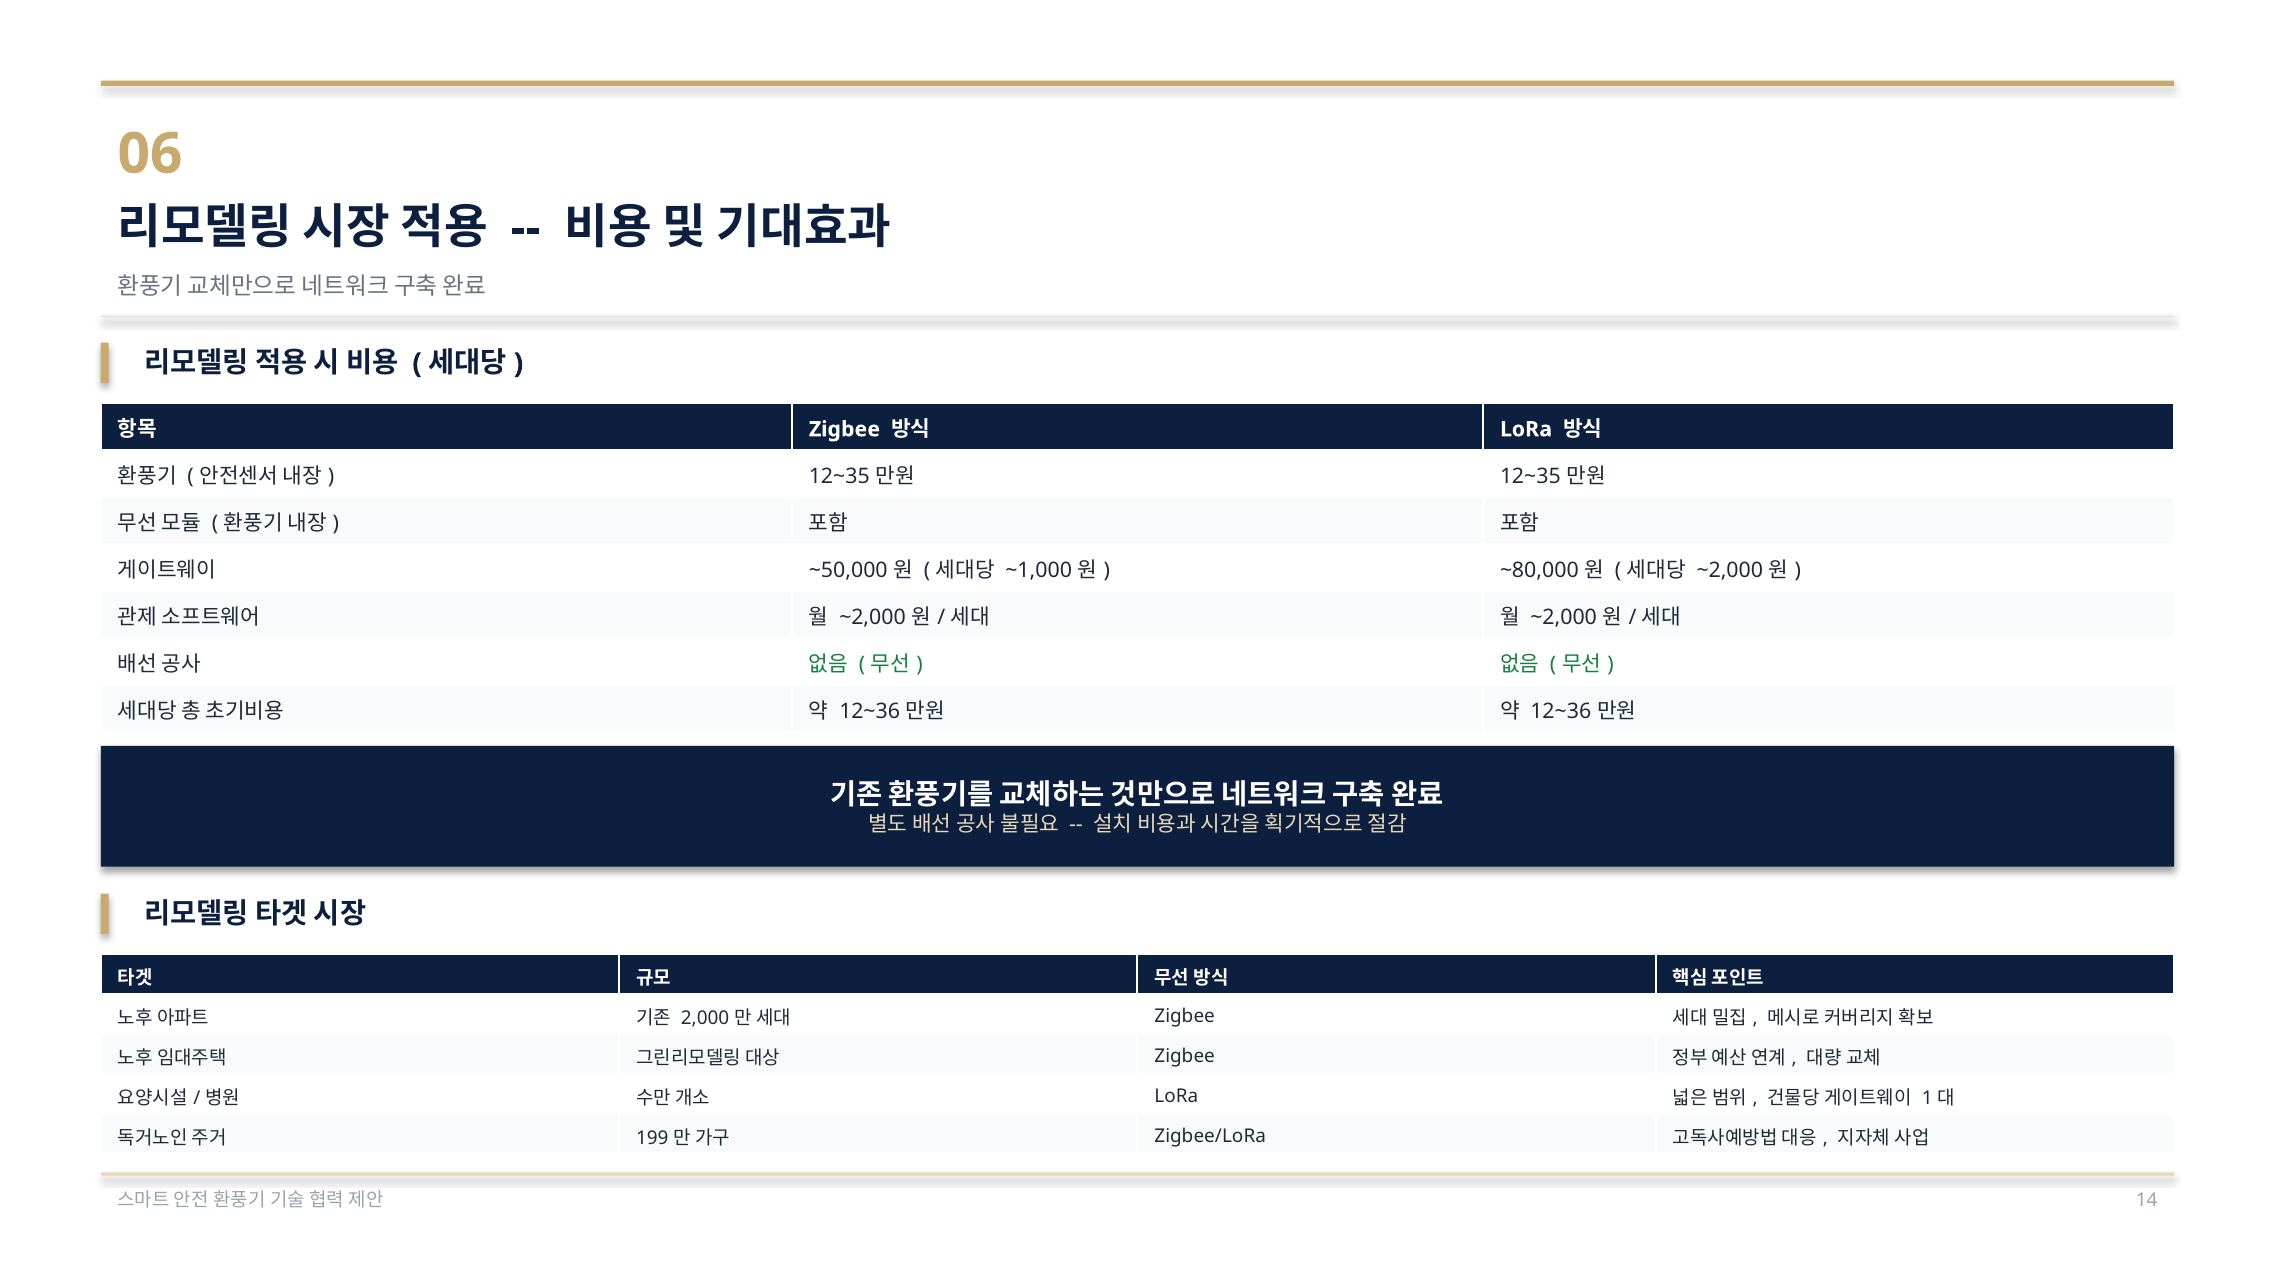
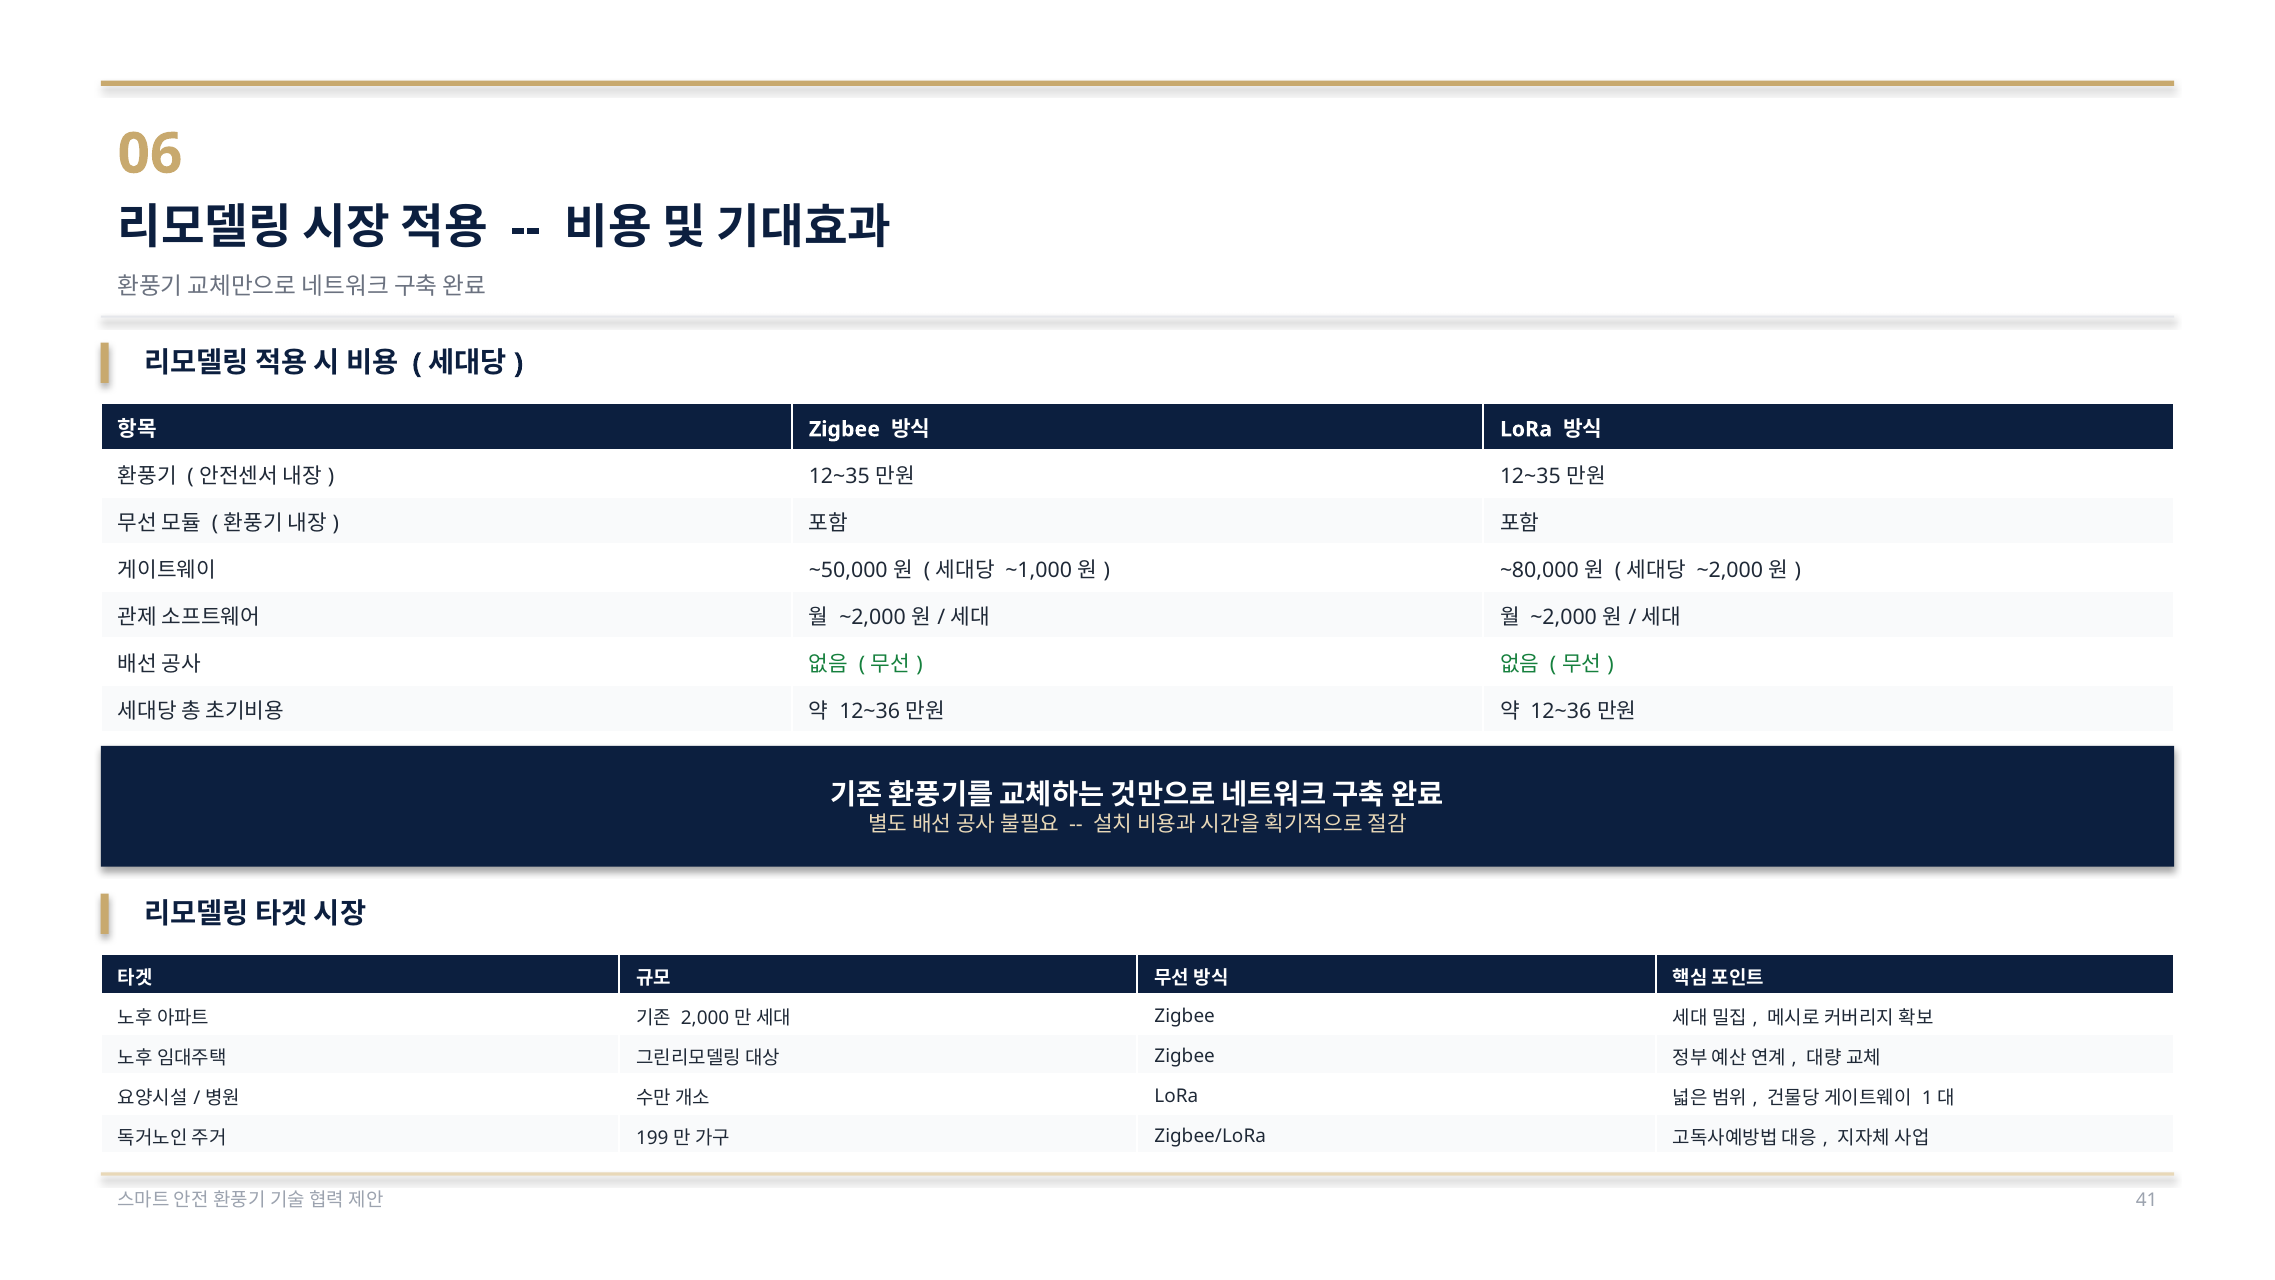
14: 14 -> 41 (2147, 1200)
